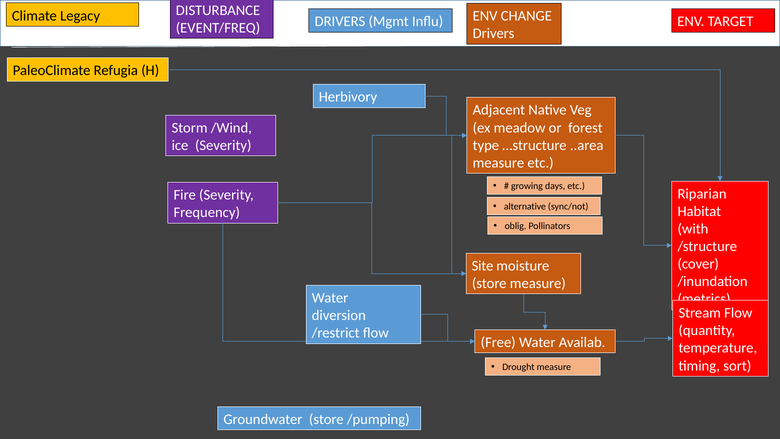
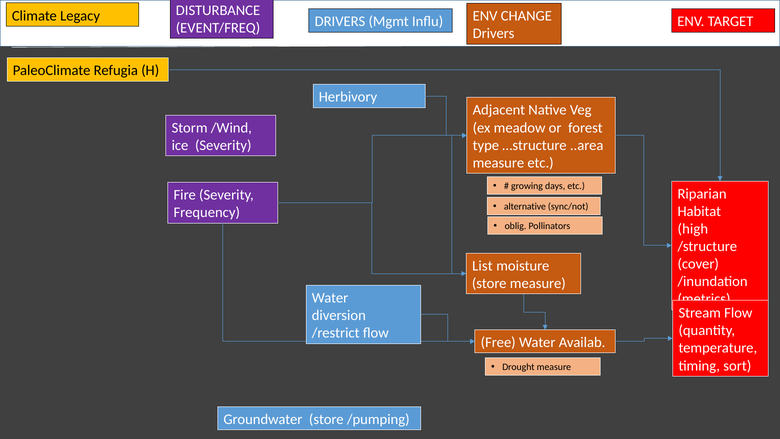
with: with -> high (693, 229)
Site: Site -> List (482, 266)
